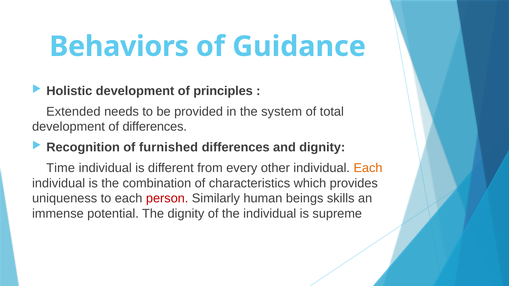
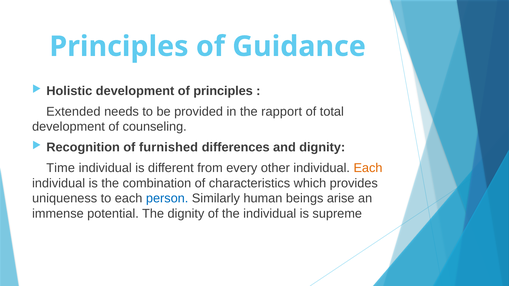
Behaviors: Behaviors -> Principles (119, 47)
system: system -> rapport (282, 112)
of differences: differences -> counseling (155, 127)
person colour: red -> blue (167, 199)
skills: skills -> arise (341, 199)
